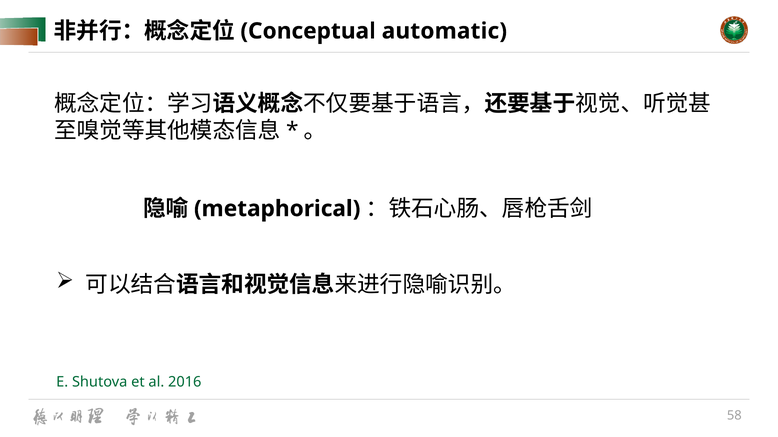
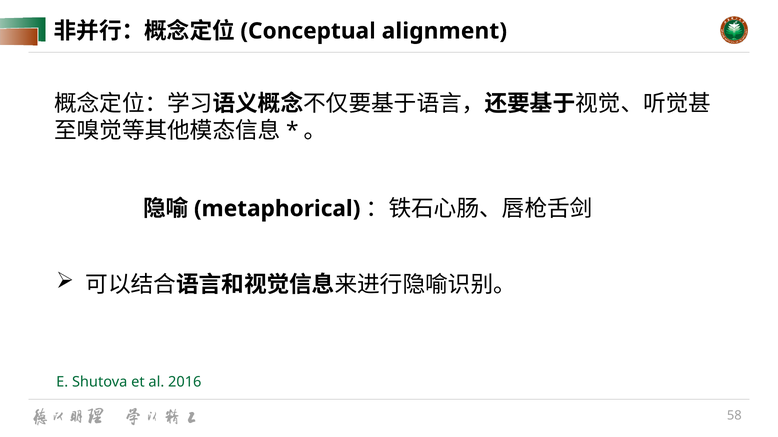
automatic: automatic -> alignment (444, 31)
